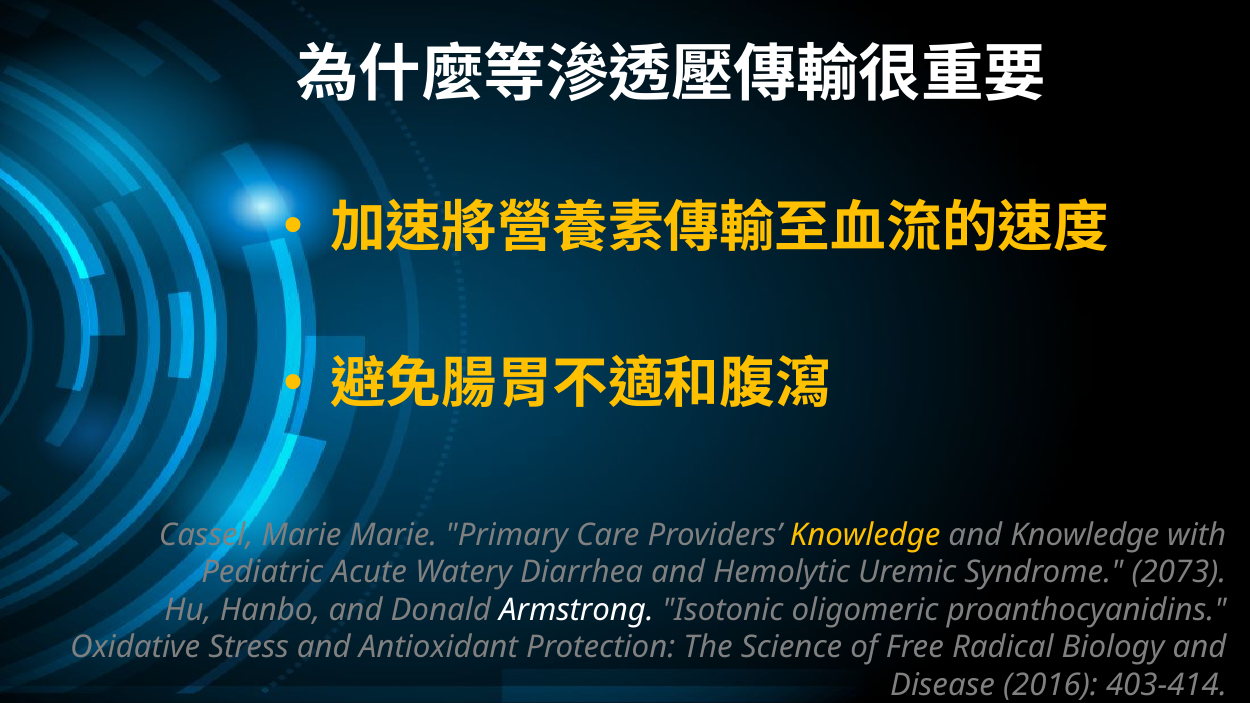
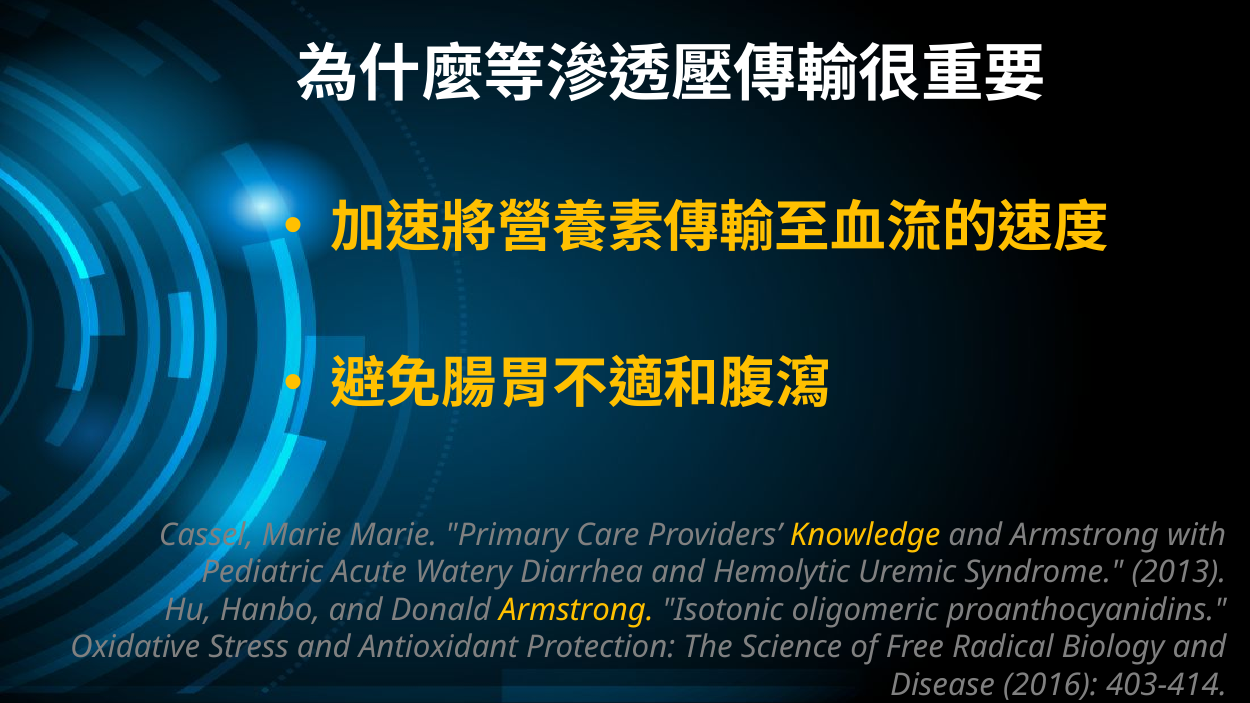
and Knowledge: Knowledge -> Armstrong (1085, 535)
2073: 2073 -> 2013 (1179, 572)
Armstrong colour: white -> yellow (577, 610)
